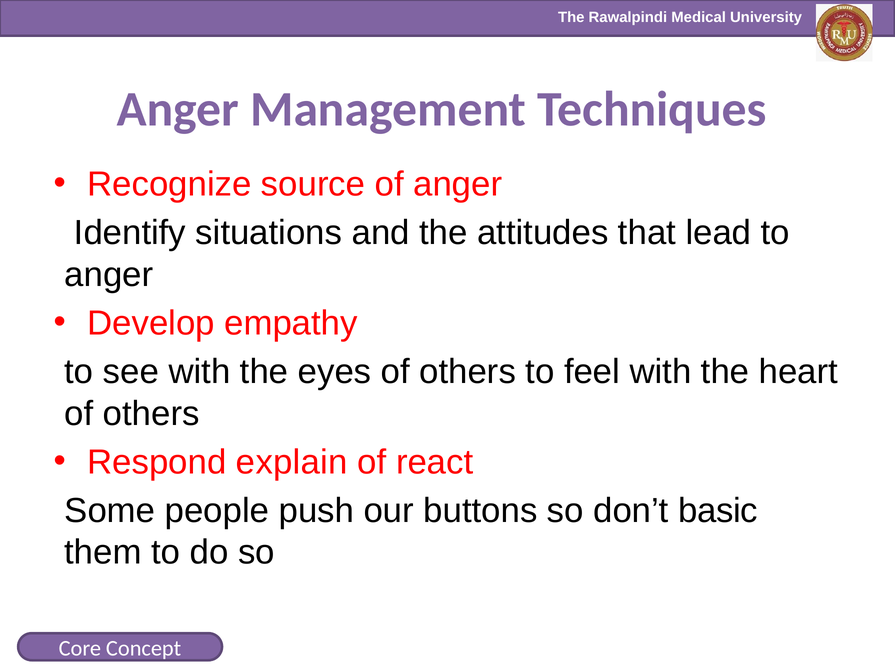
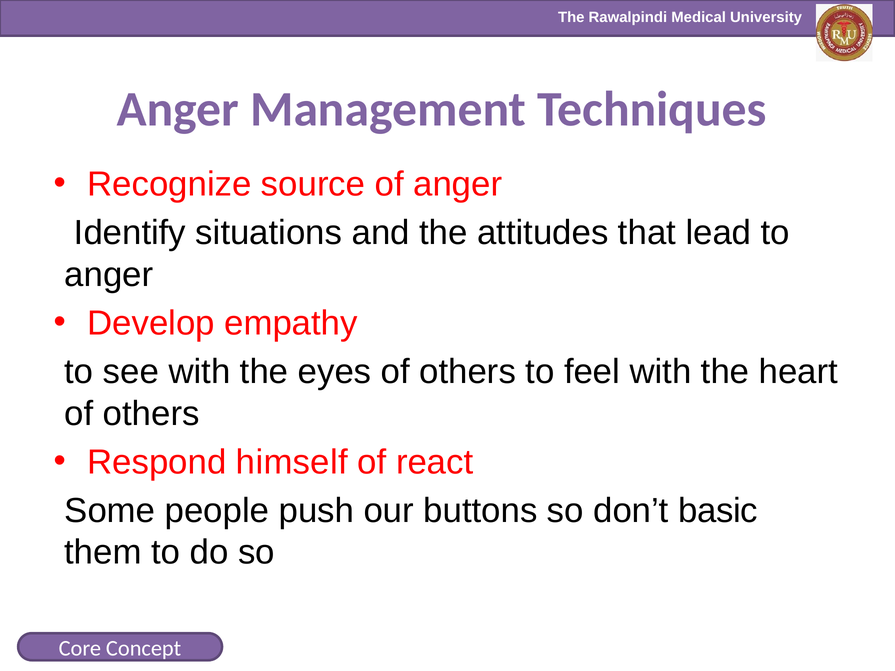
explain: explain -> himself (292, 462)
